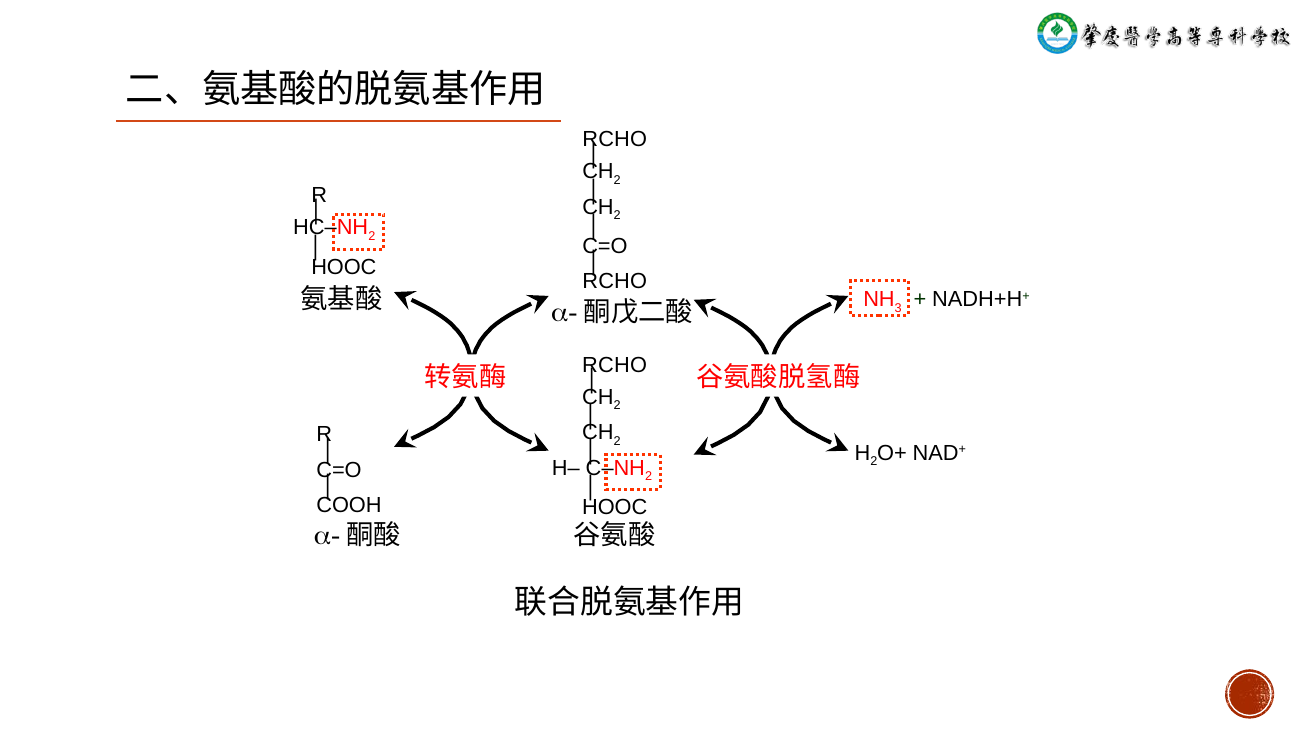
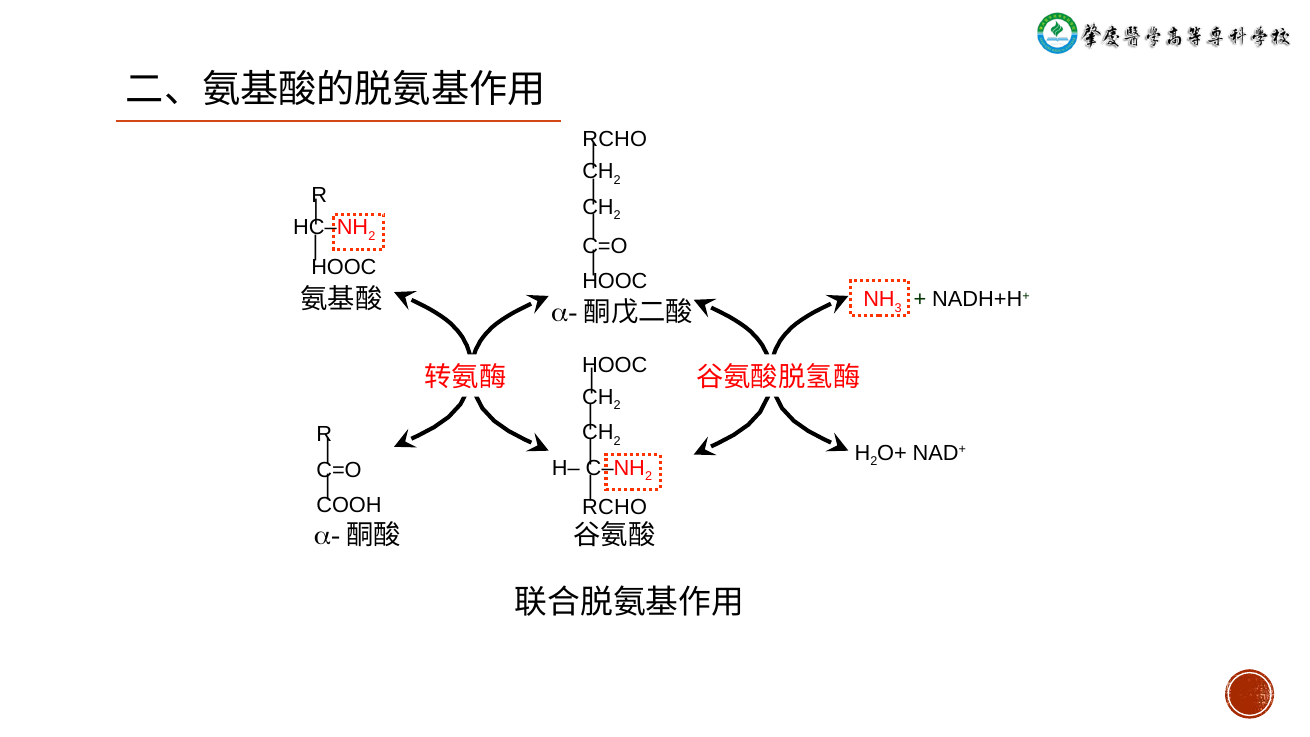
RCHO: RCHO -> HOOC (615, 282)
RCHO: RCHO -> HOOC (615, 365)
HOOC: HOOC -> RCHO (615, 507)
